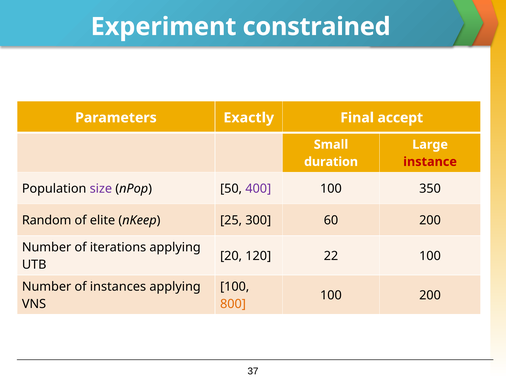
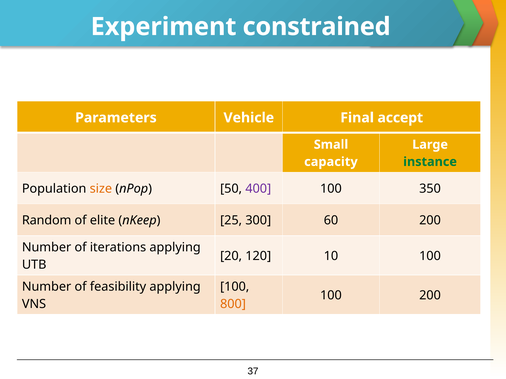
Exactly: Exactly -> Vehicle (249, 118)
duration: duration -> capacity (331, 162)
instance colour: red -> green (430, 162)
size colour: purple -> orange (101, 189)
22: 22 -> 10 (331, 256)
instances: instances -> feasibility (118, 287)
